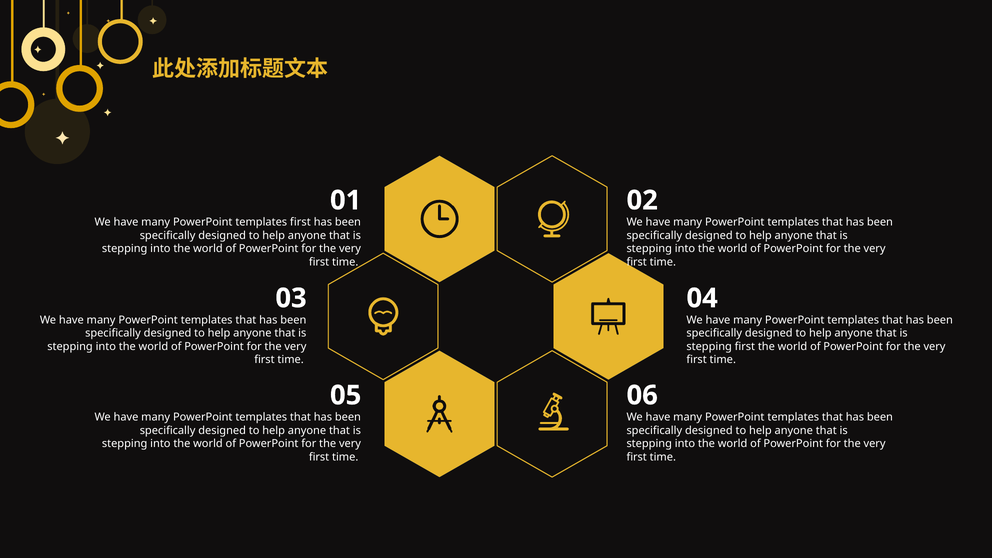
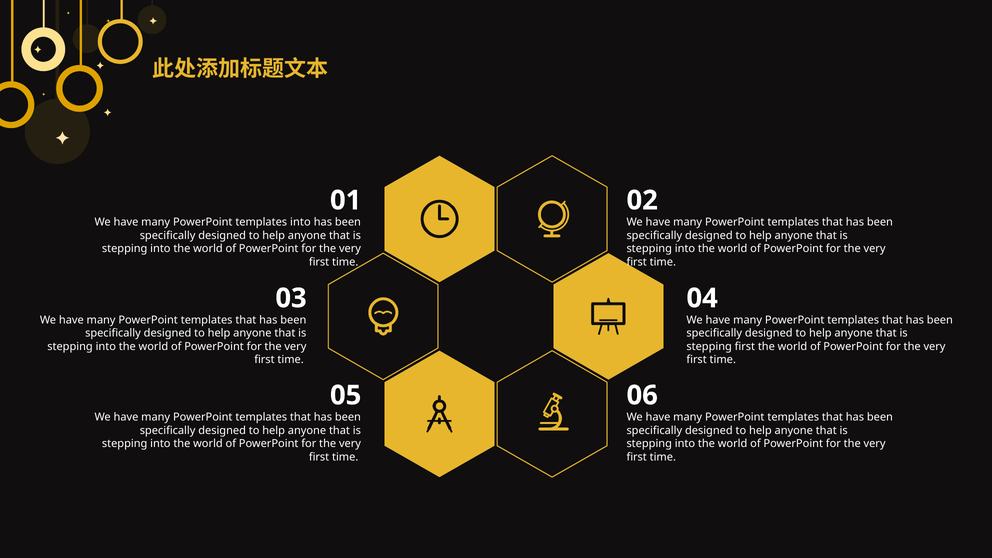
templates first: first -> into (300, 222)
